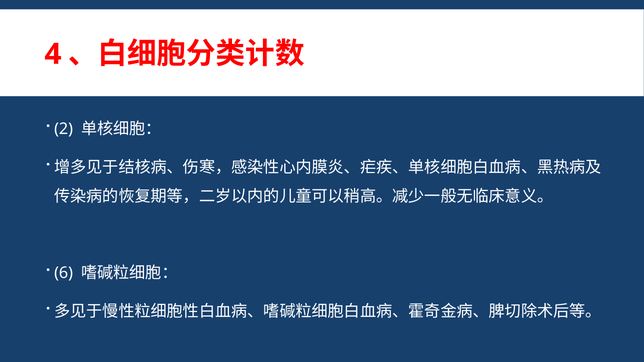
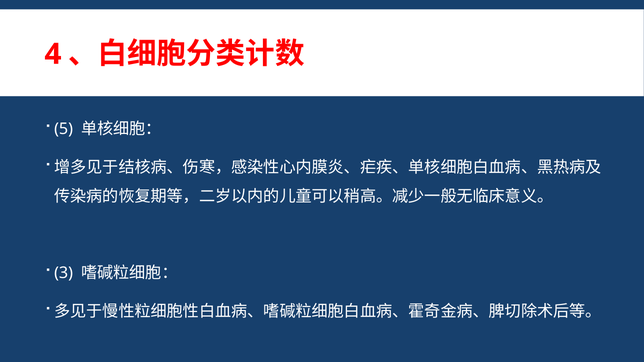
2: 2 -> 5 (64, 129)
6: 6 -> 3 (64, 273)
